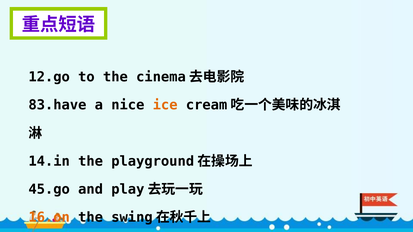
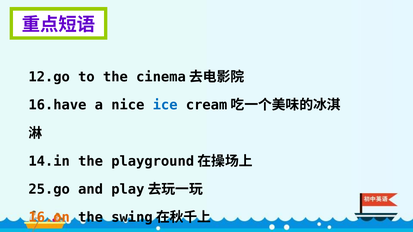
83.have: 83.have -> 16.have (57, 105)
ice colour: orange -> blue (165, 105)
45.go: 45.go -> 25.go (49, 189)
